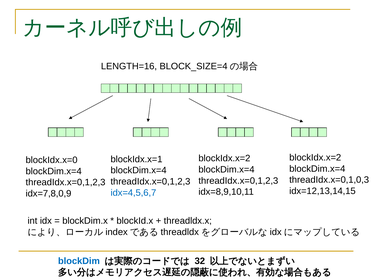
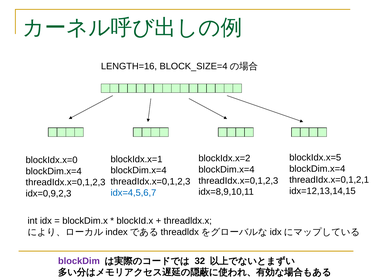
blockIdx.x=2: blockIdx.x=2 -> blockIdx.x=5 (315, 158)
threadIdx.x=0,1,0,3: threadIdx.x=0,1,0,3 -> threadIdx.x=0,1,2,1 (329, 180)
idx=7,8,0,9: idx=7,8,0,9 -> idx=0,9,2,3 (48, 194)
blockDim colour: blue -> purple (79, 261)
